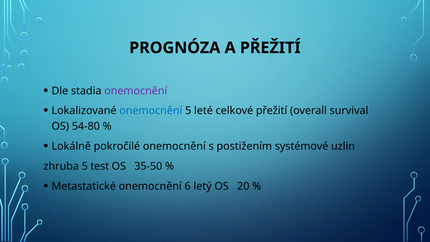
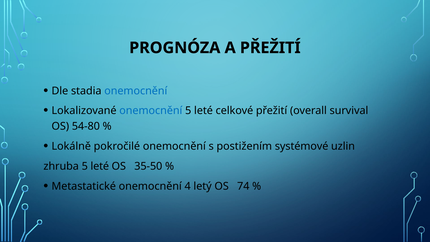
onemocnění colour: purple -> blue (136, 91)
zhruba 5 test: test -> leté (100, 166)
6: 6 -> 4 (188, 186)
20: 20 -> 74 (243, 186)
